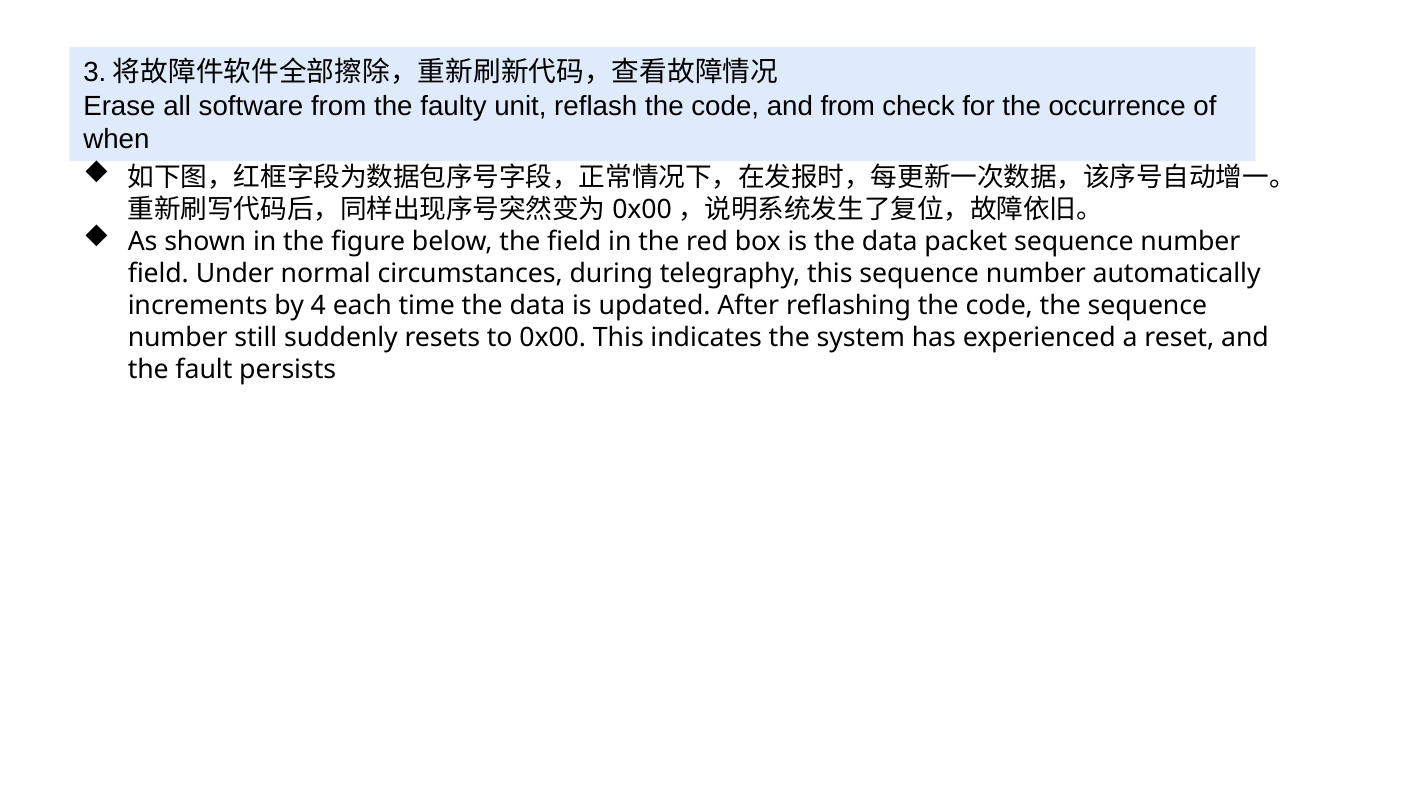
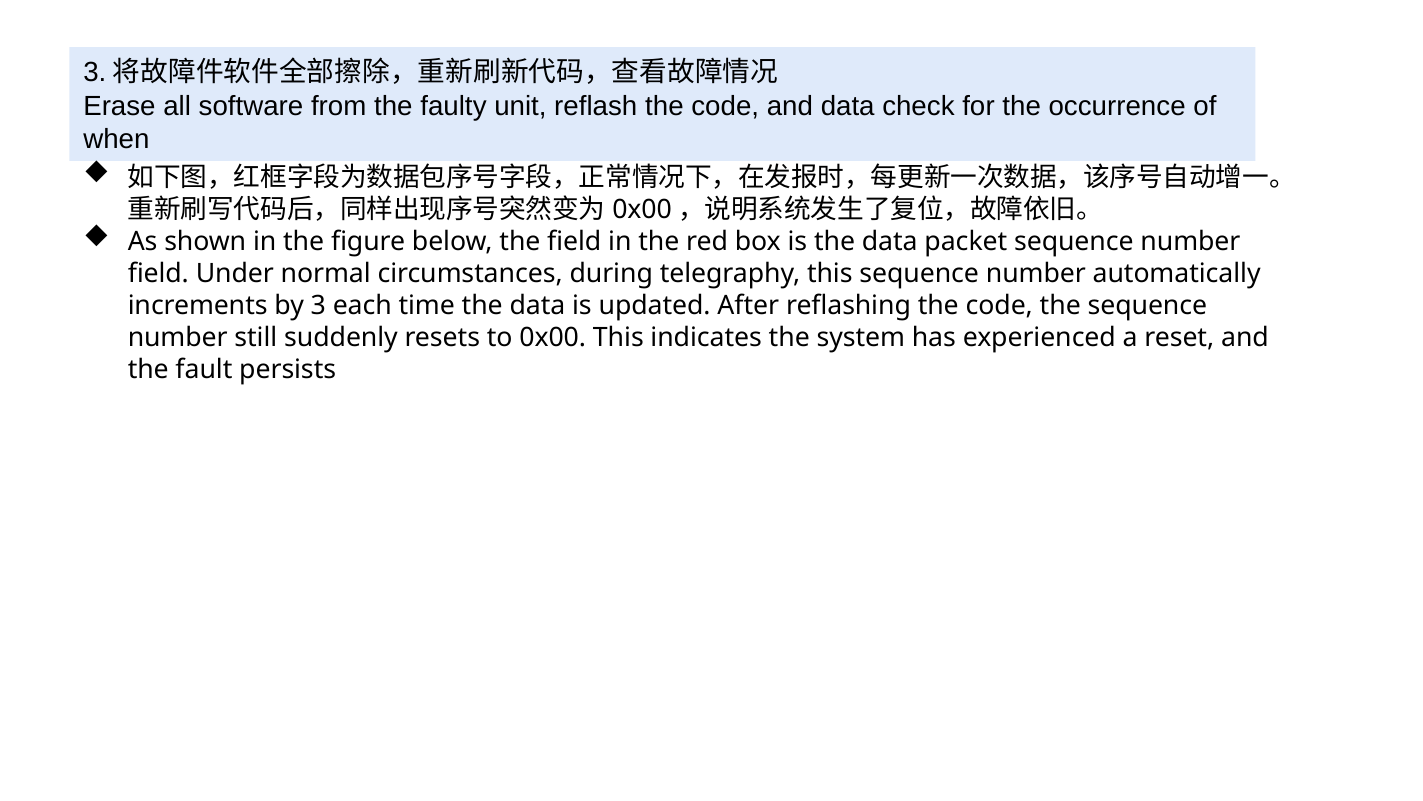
and from: from -> data (848, 106)
4: 4 -> 3 (318, 305)
